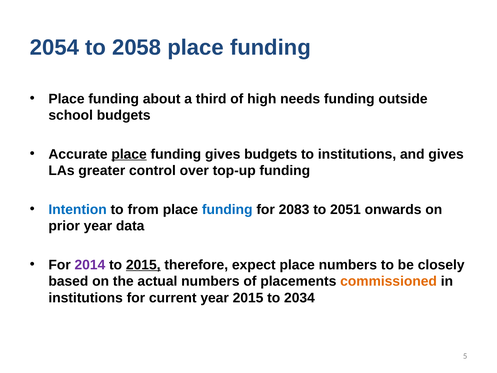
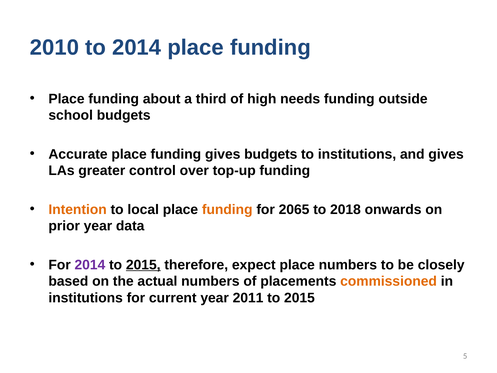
2054: 2054 -> 2010 (54, 48)
to 2058: 2058 -> 2014 (137, 48)
place underline: present -> none (129, 154)
Intention colour: blue -> orange (78, 209)
from: from -> local (143, 209)
funding colour: blue -> orange (227, 209)
2083: 2083 -> 2065 (294, 209)
2051: 2051 -> 2018 (345, 209)
year 2015: 2015 -> 2011 (248, 298)
2034: 2034 -> 2015 (299, 298)
